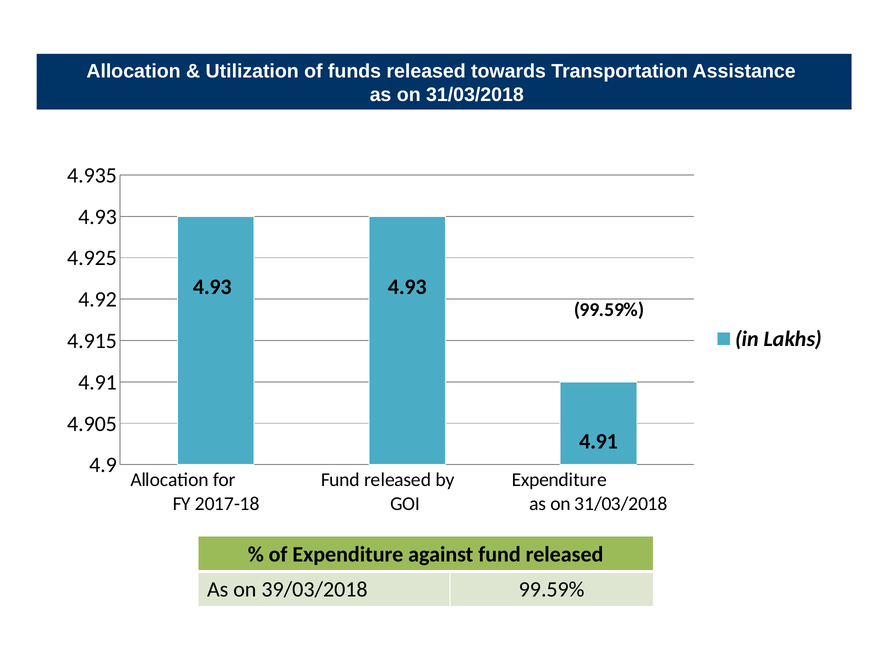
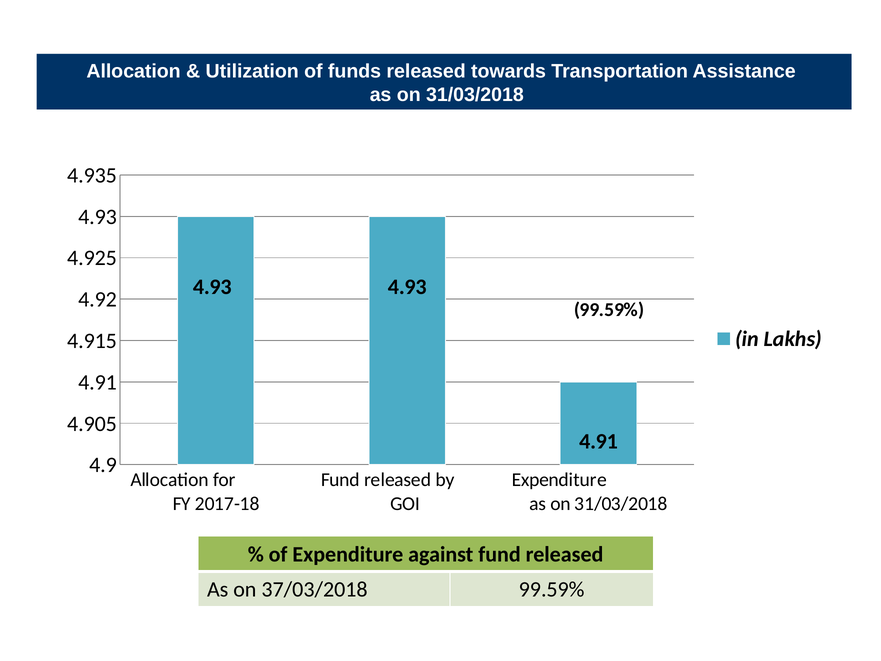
39/03/2018: 39/03/2018 -> 37/03/2018 (315, 589)
